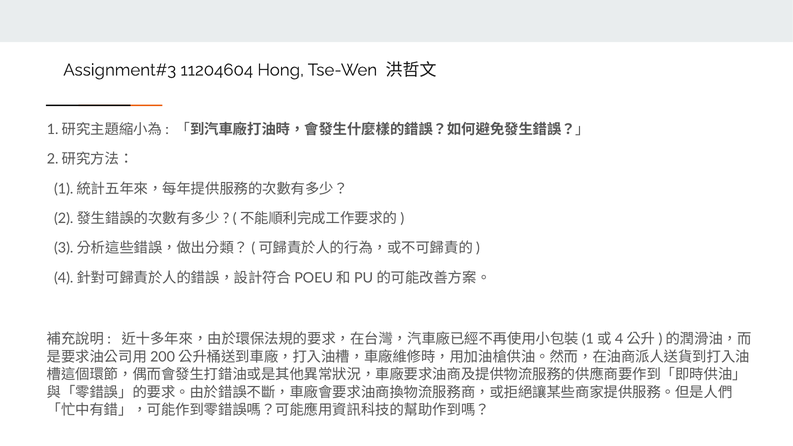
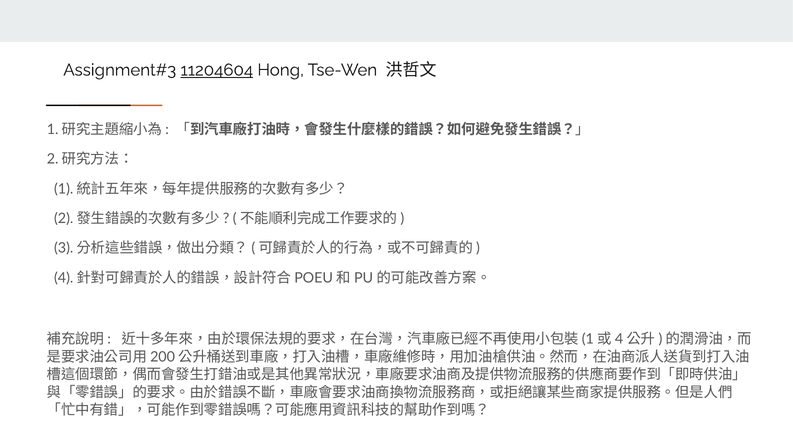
11204604 underline: none -> present (217, 70)
